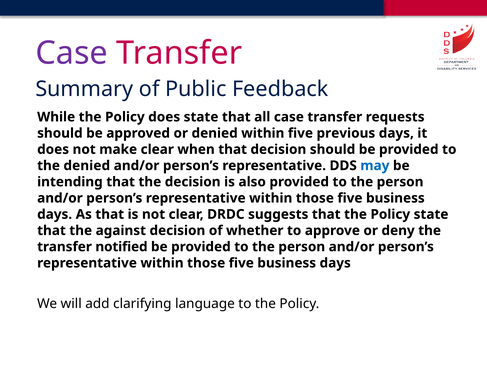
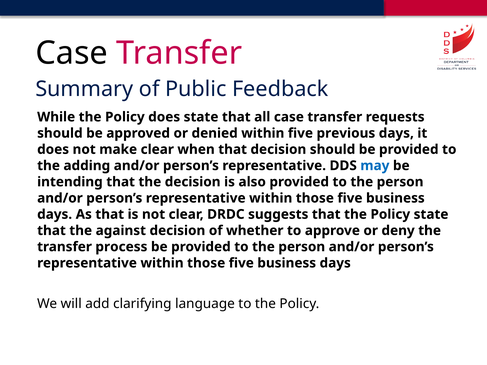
Case colour: purple -> black (72, 53)
the denied: denied -> adding (87, 166)
notified: notified -> process (121, 247)
